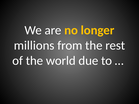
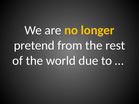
millions: millions -> pretend (34, 46)
